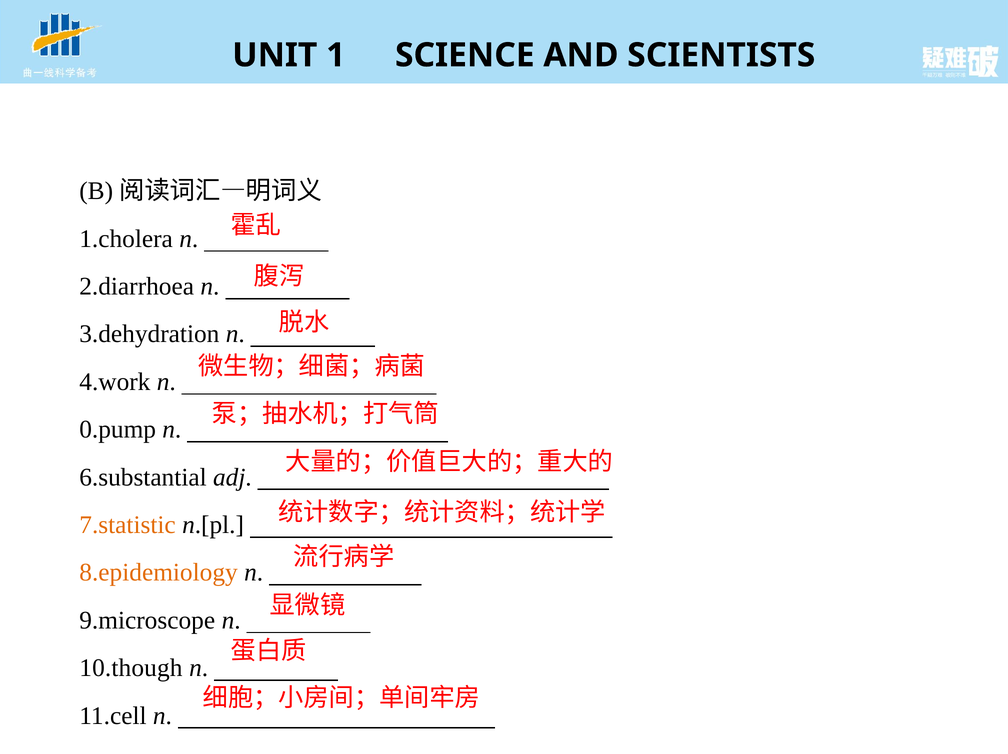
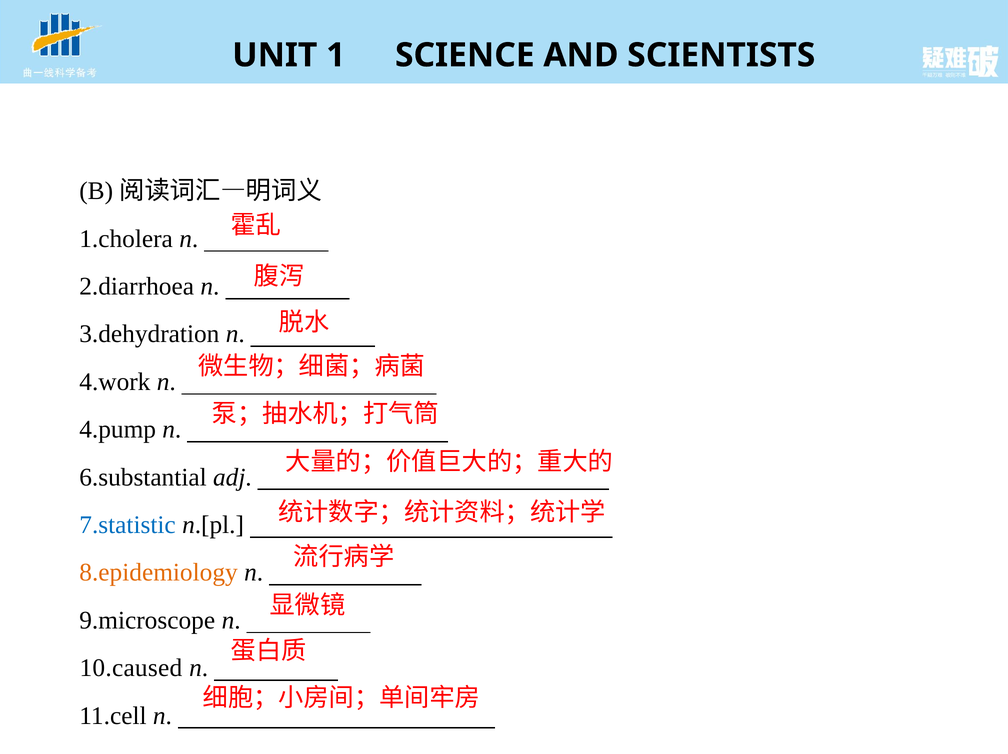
0.pump: 0.pump -> 4.pump (118, 429)
7.statistic colour: orange -> blue (128, 525)
10.though: 10.though -> 10.caused (131, 668)
